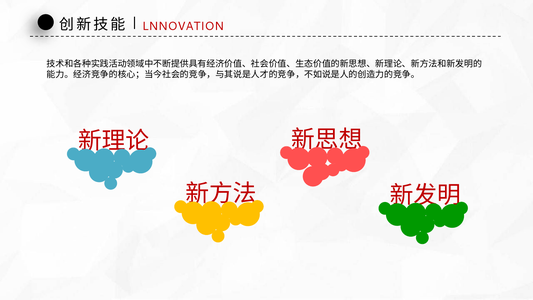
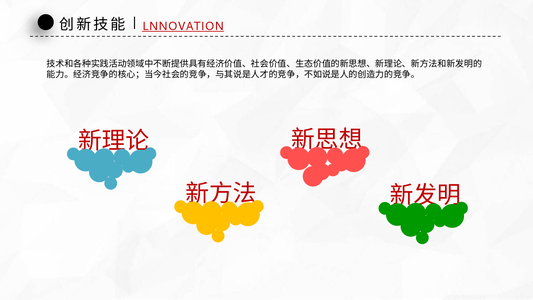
LNNOVATION underline: none -> present (183, 26)
